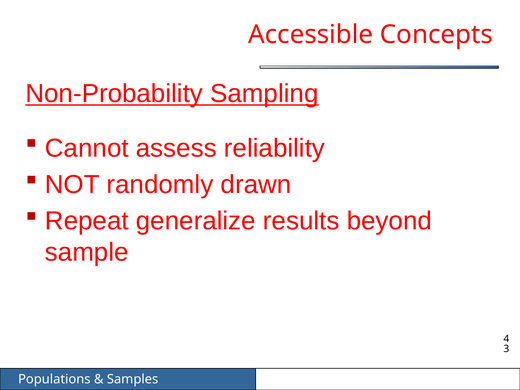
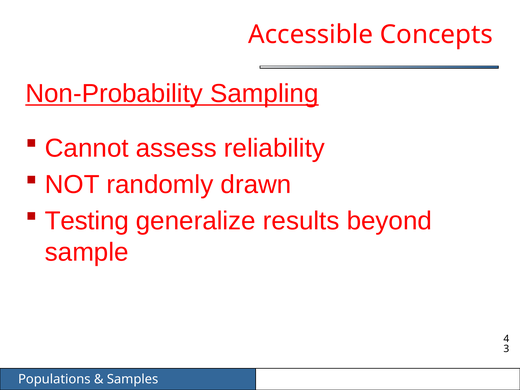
Repeat: Repeat -> Testing (87, 221)
